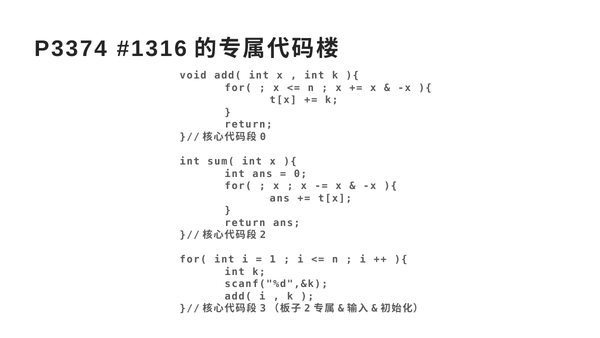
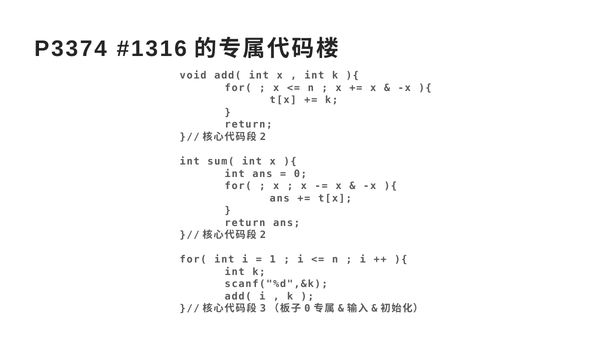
0: 0 -> 2 (263, 137)
2: 2 -> 0 (307, 308)
